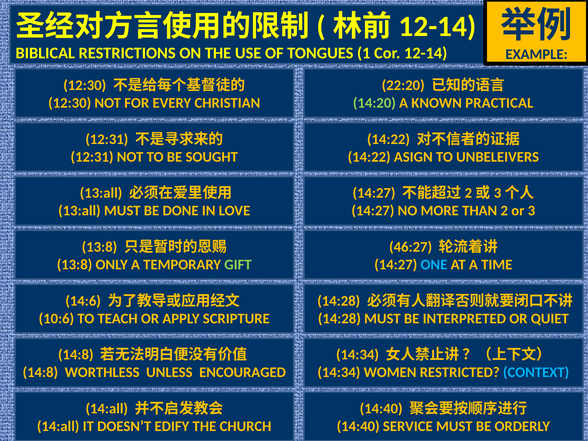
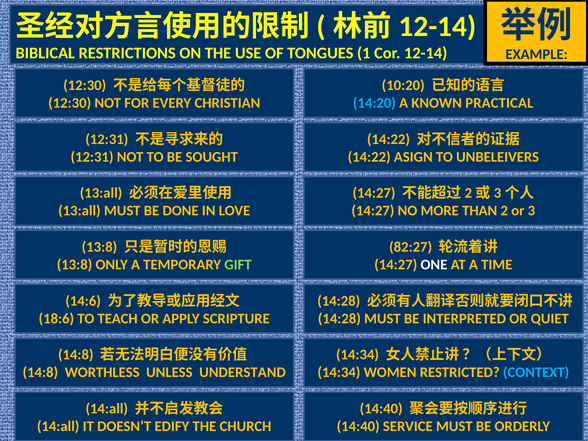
22:20: 22:20 -> 10:20 (403, 85)
14:20 colour: light green -> light blue (374, 103)
46:27: 46:27 -> 82:27 (411, 247)
ONE colour: light blue -> white (434, 265)
10:6: 10:6 -> 18:6 (56, 319)
ENCOURAGED: ENCOURAGED -> UNDERSTAND (242, 372)
